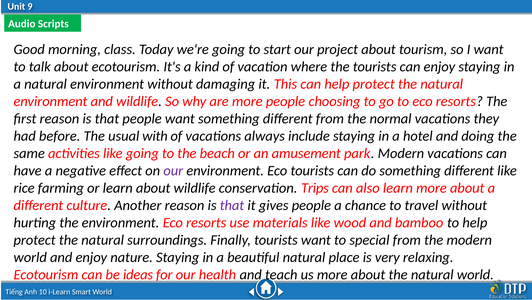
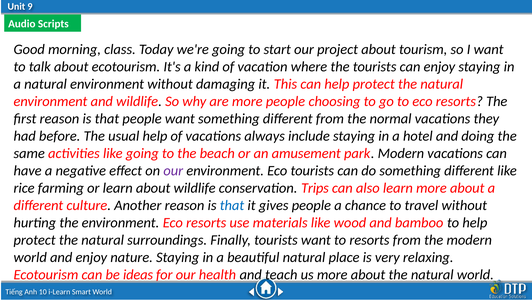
usual with: with -> help (155, 136)
that colour: purple -> blue (232, 205)
to special: special -> resorts (369, 239)
